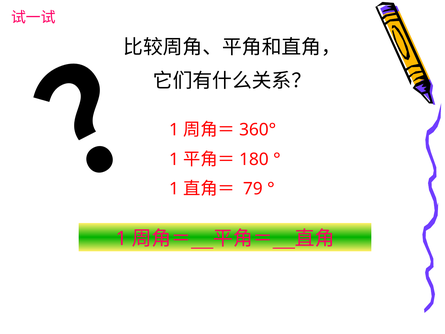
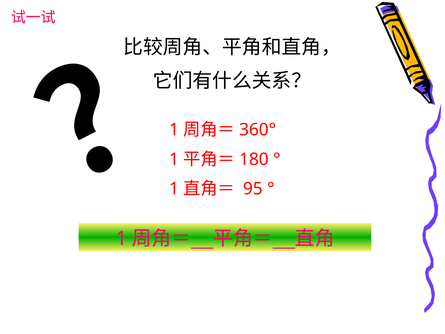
79: 79 -> 95 (253, 189)
